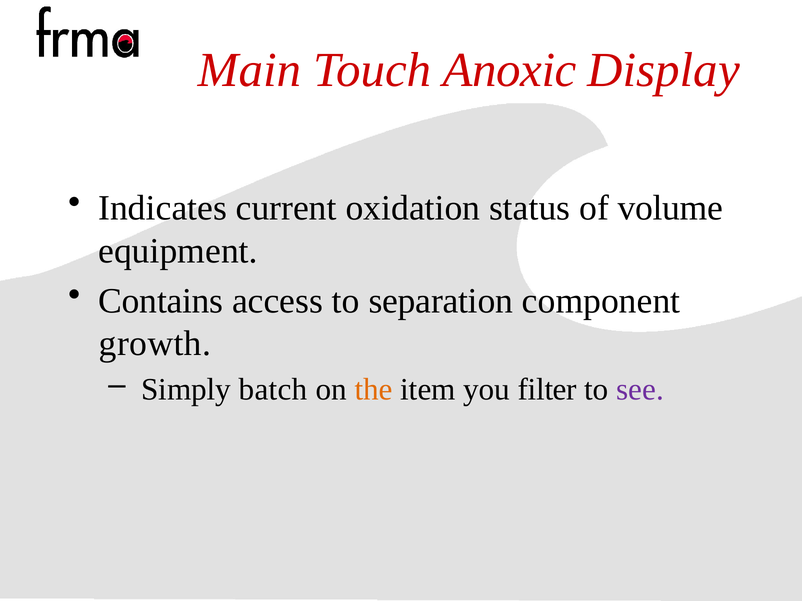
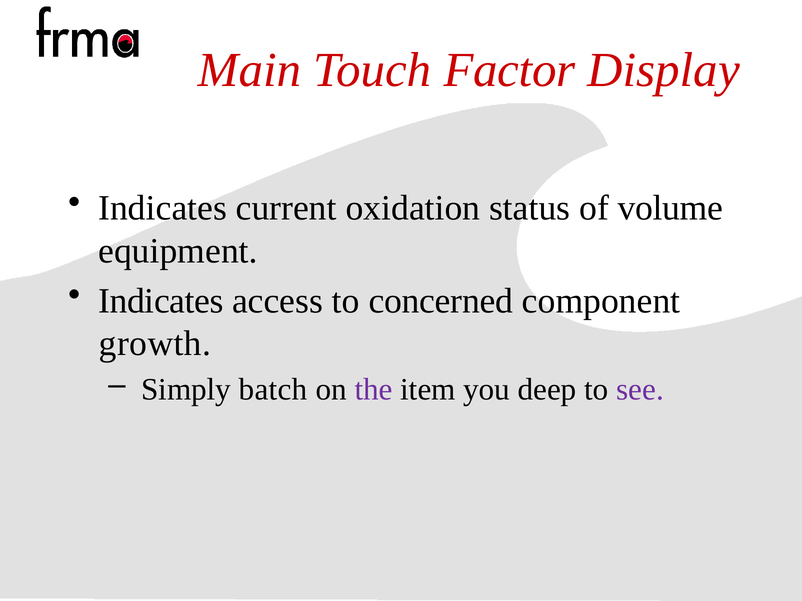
Anoxic: Anoxic -> Factor (510, 70)
Contains: Contains -> Indicates (161, 301)
separation: separation -> concerned (441, 301)
the colour: orange -> purple (374, 390)
filter: filter -> deep (547, 390)
